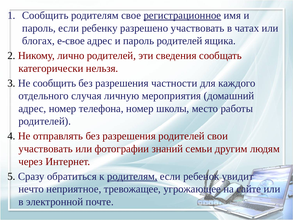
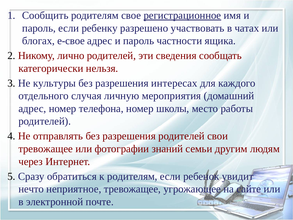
пароль родителей: родителей -> частности (179, 41)
Не сообщить: сообщить -> культуры (54, 83)
частности: частности -> интересах (174, 83)
участвовать: участвовать -> тревожащее (46, 149)
родителям underline: present -> none (132, 176)
